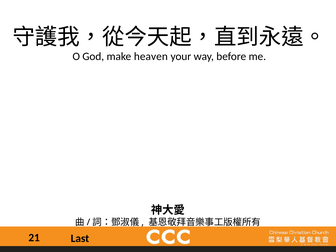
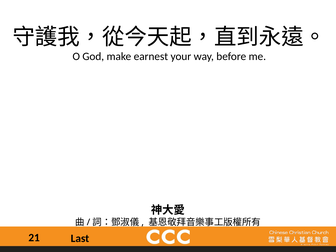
heaven: heaven -> earnest (151, 57)
